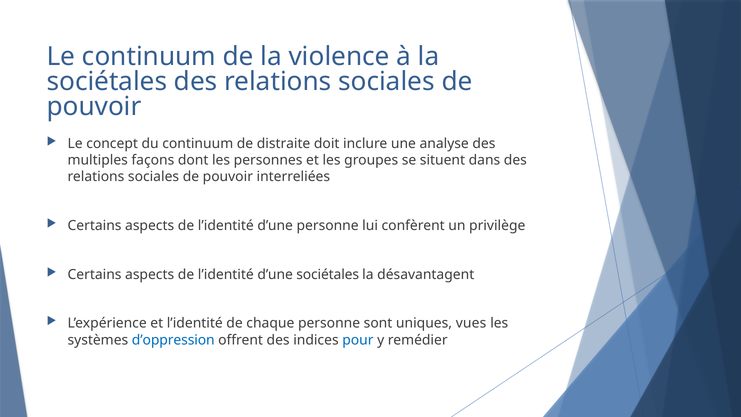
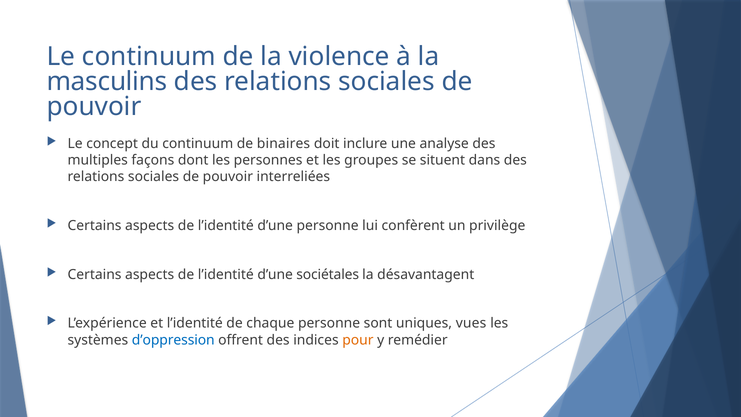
sociétales: sociétales -> masculins (107, 82)
distraite: distraite -> binaires (283, 143)
pour colour: blue -> orange (358, 340)
